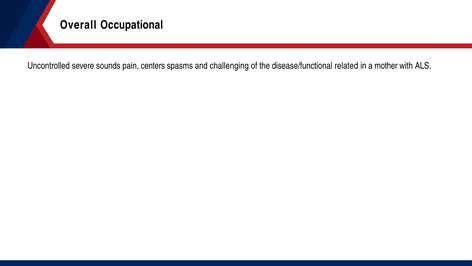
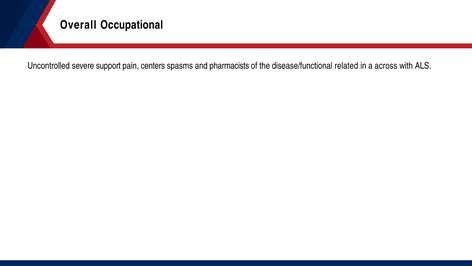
sounds: sounds -> support (108, 66)
challenging: challenging -> pharmacists (229, 66)
mother: mother -> across (386, 66)
